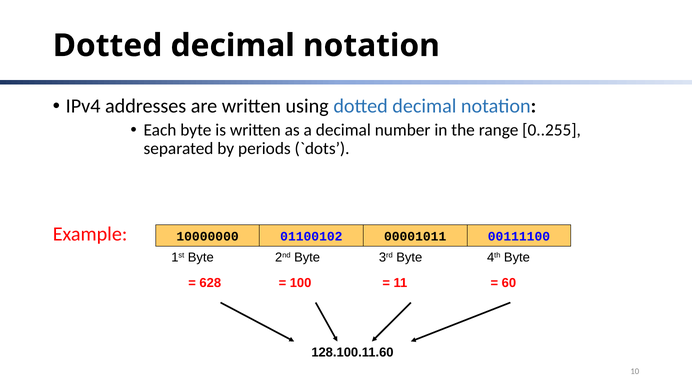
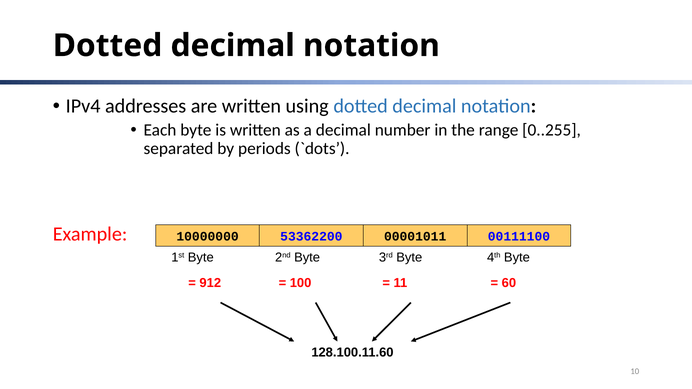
01100102: 01100102 -> 53362200 (311, 237)
628: 628 -> 912 (210, 283)
